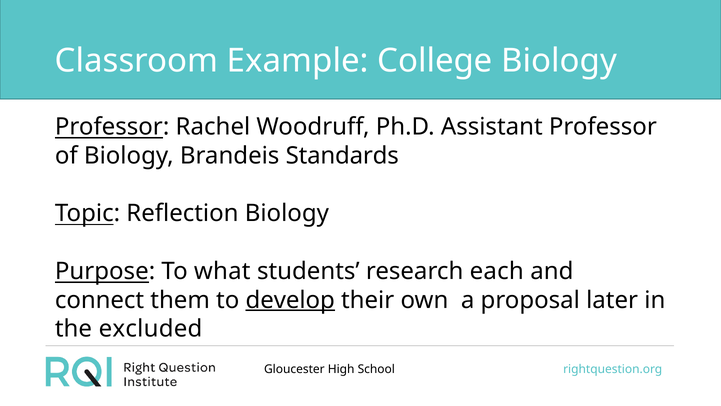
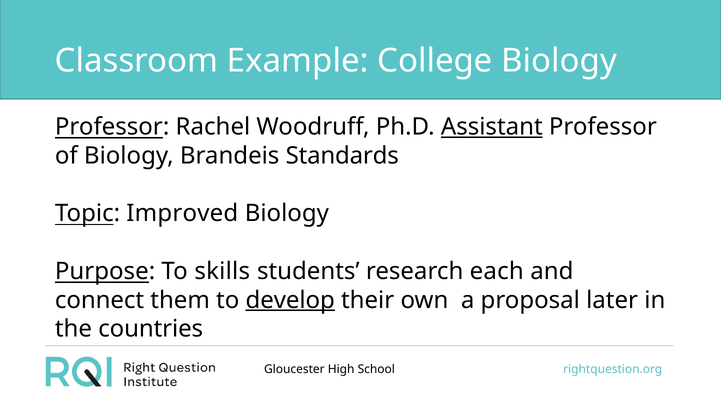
Assistant underline: none -> present (492, 127)
Reflection: Reflection -> Improved (182, 213)
what: what -> skills (222, 271)
excluded: excluded -> countries (151, 329)
